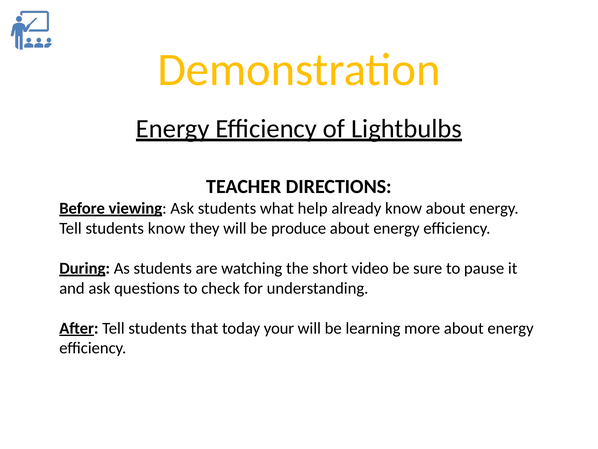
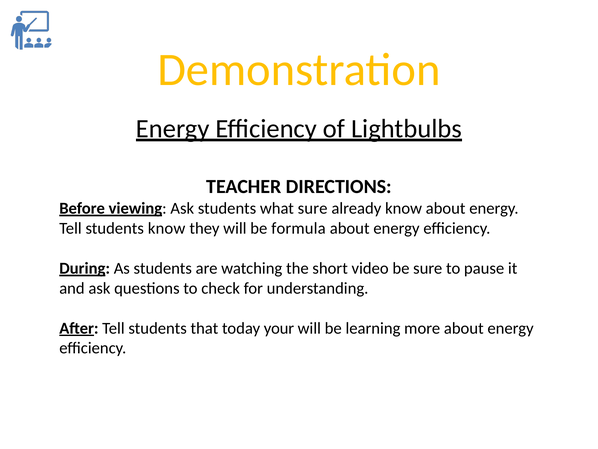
what help: help -> sure (313, 208)
produce: produce -> formula (298, 228)
